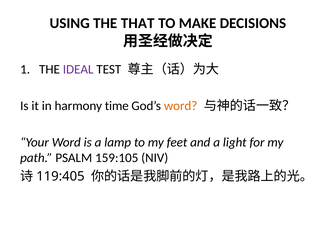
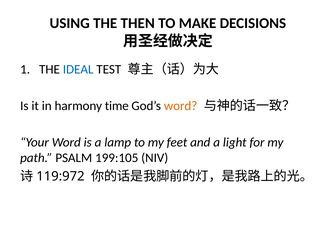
THAT: THAT -> THEN (138, 23)
IDEAL colour: purple -> blue (78, 69)
159:105: 159:105 -> 199:105 (117, 158)
119:405: 119:405 -> 119:972 (60, 176)
